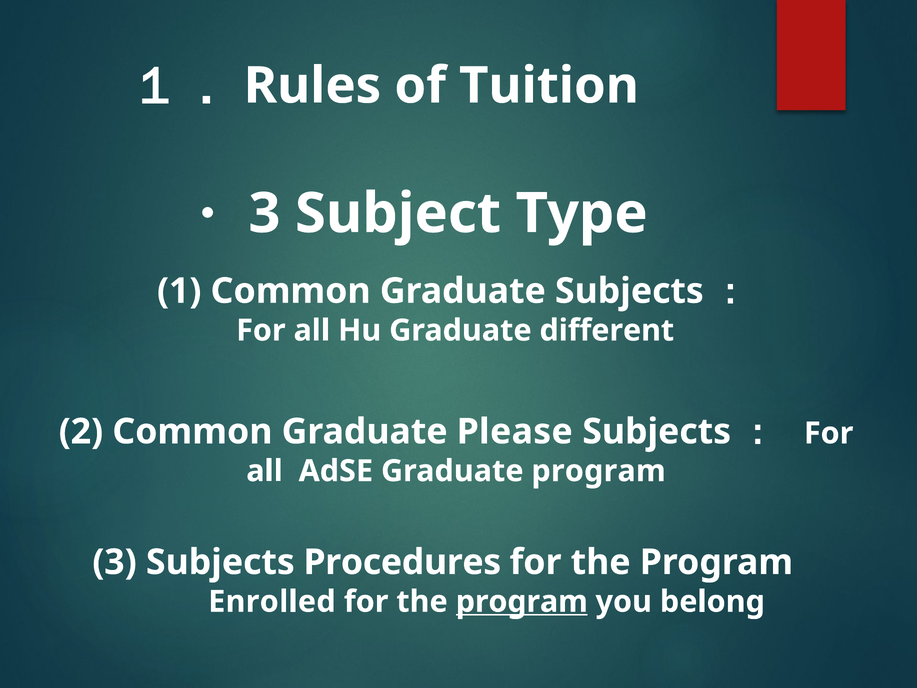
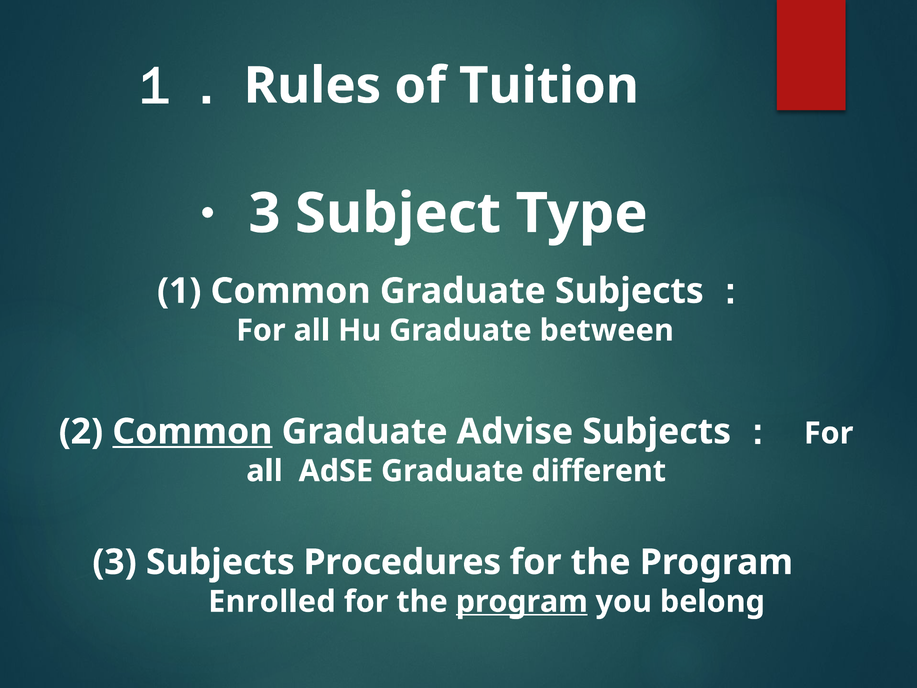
different: different -> between (607, 330)
Common underline: none -> present (192, 431)
Please: Please -> Advise (515, 431)
Graduate program: program -> different (599, 471)
